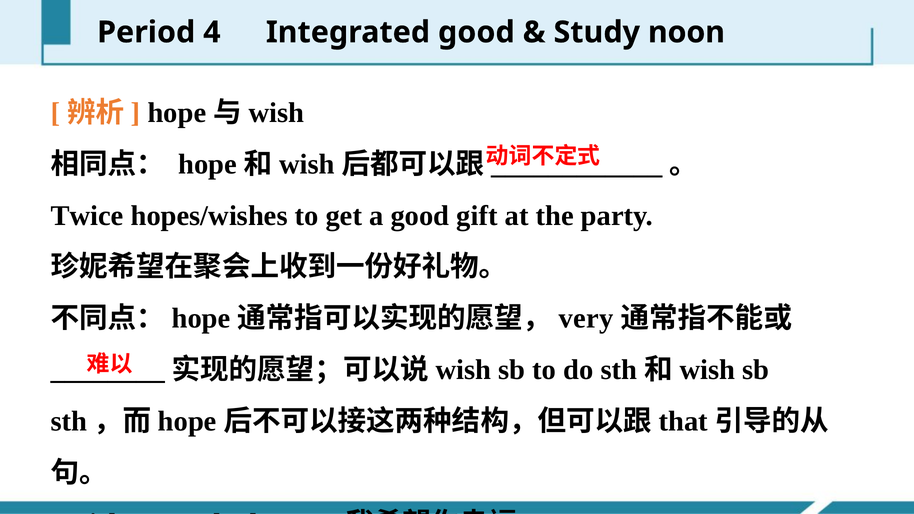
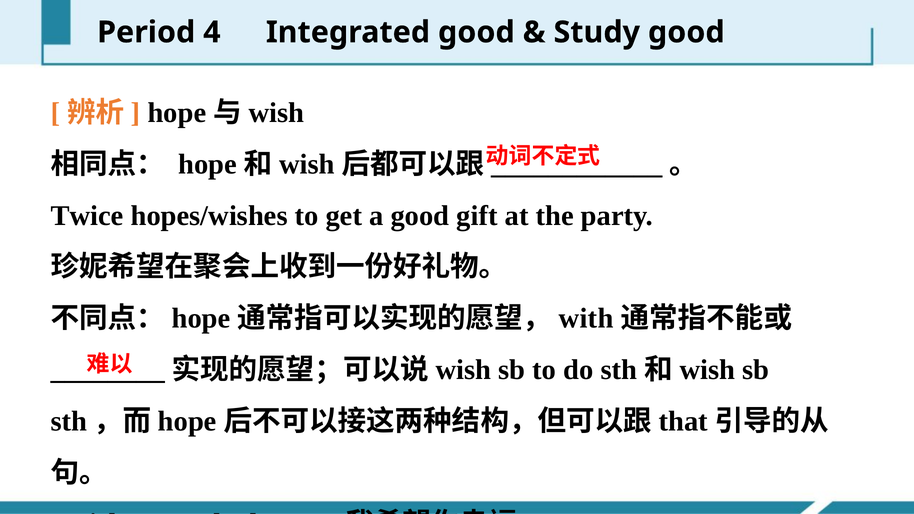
Study noon: noon -> good (686, 32)
very: very -> with (586, 318)
